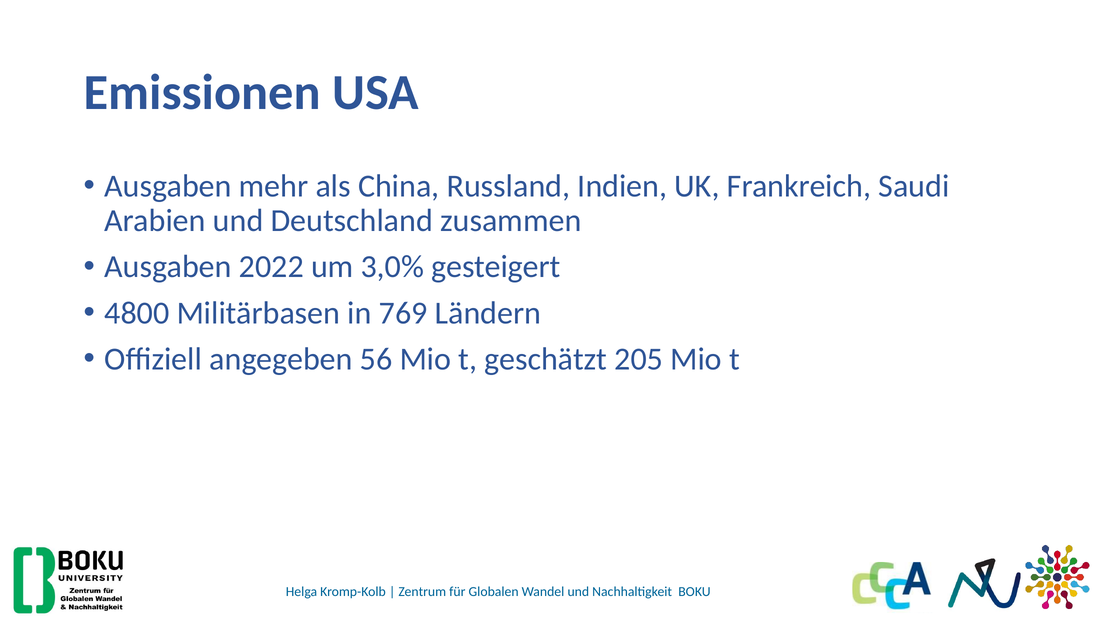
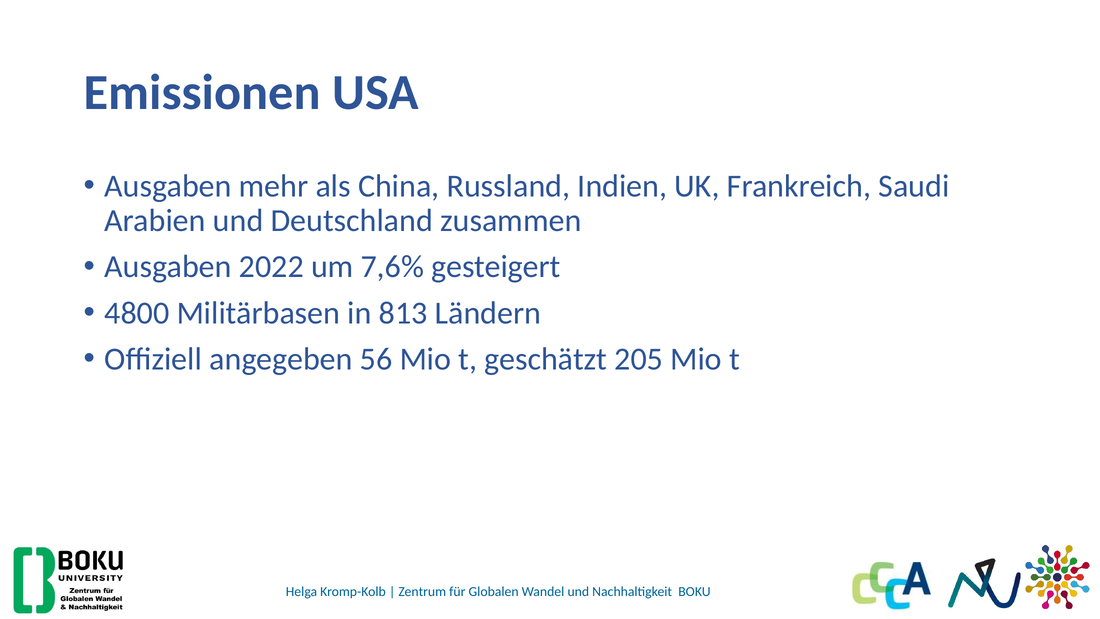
3,0%: 3,0% -> 7,6% (392, 267)
769: 769 -> 813 (403, 313)
